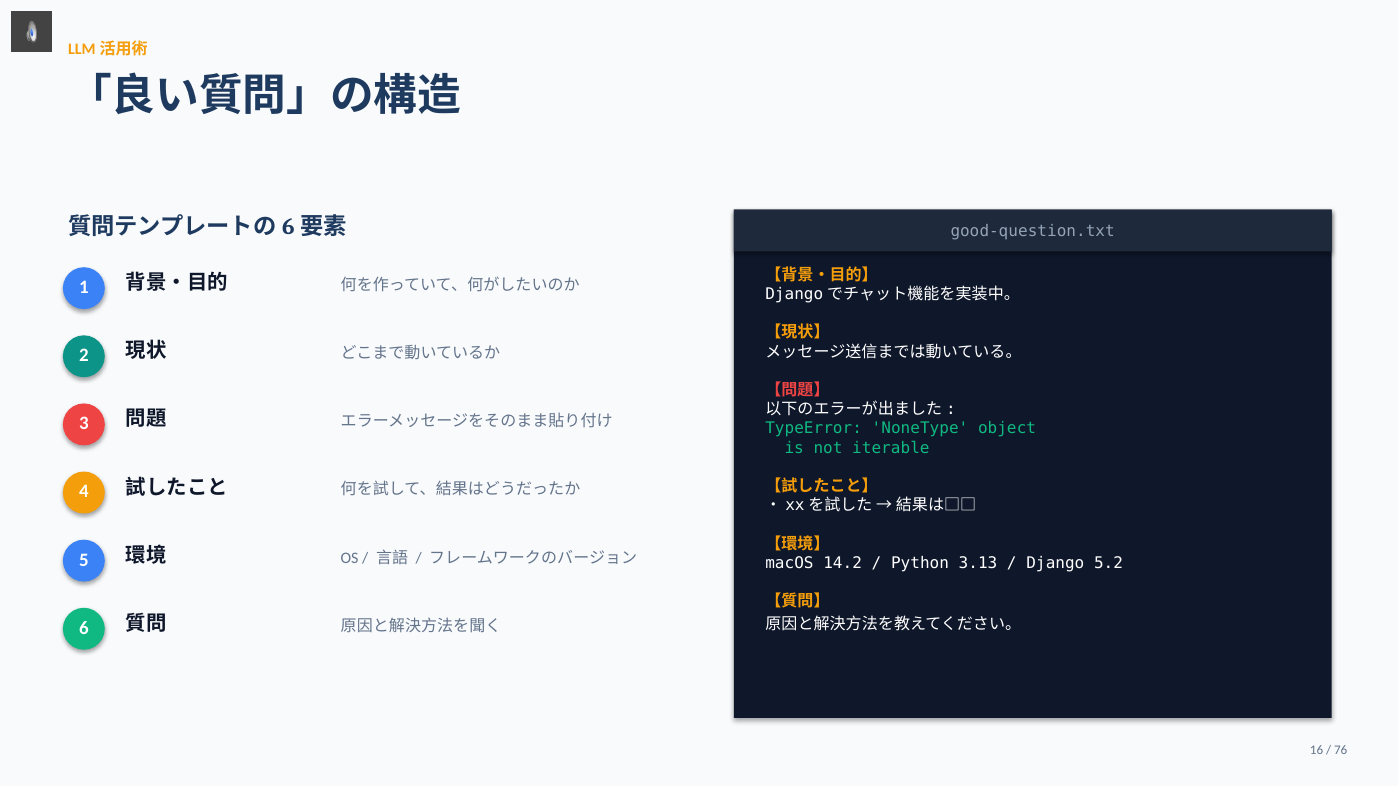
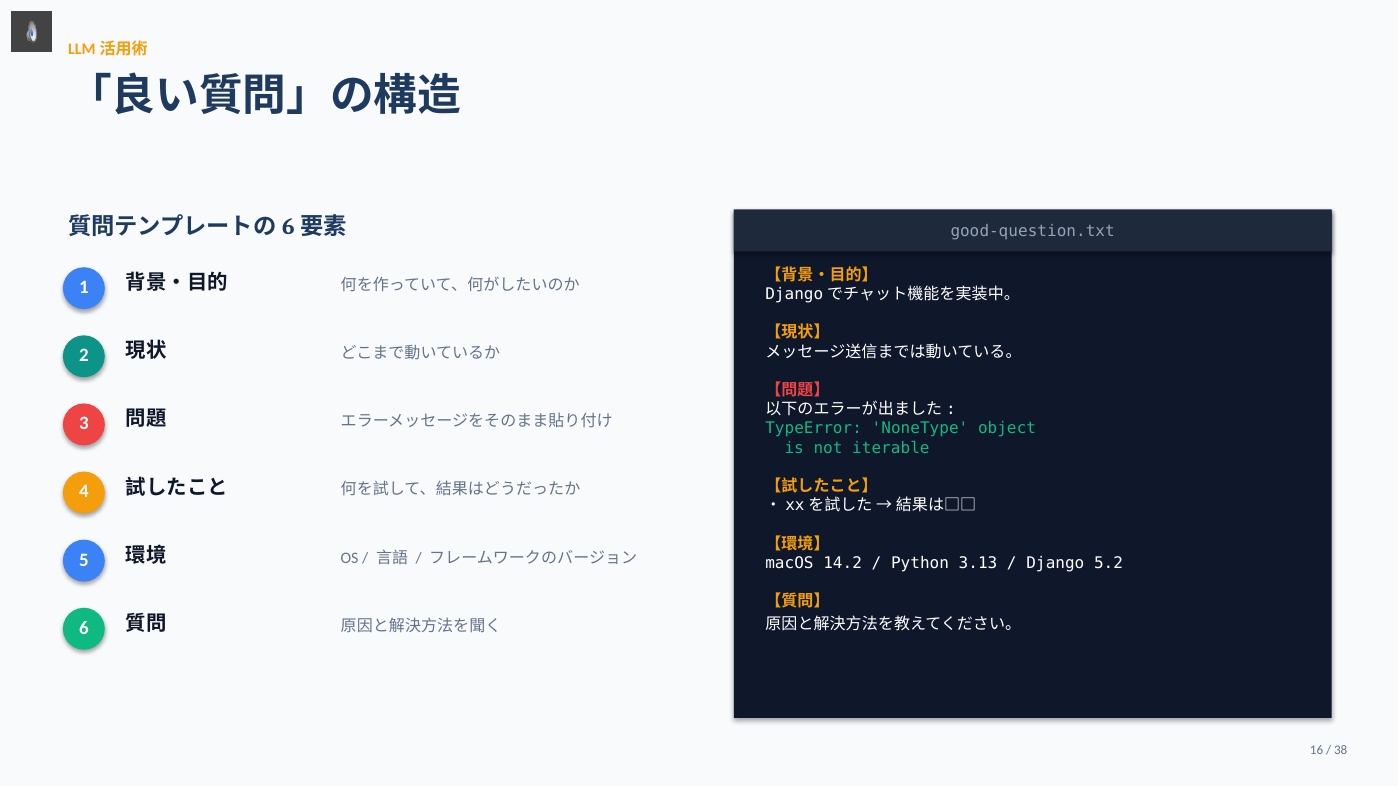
76: 76 -> 38 (1341, 750)
